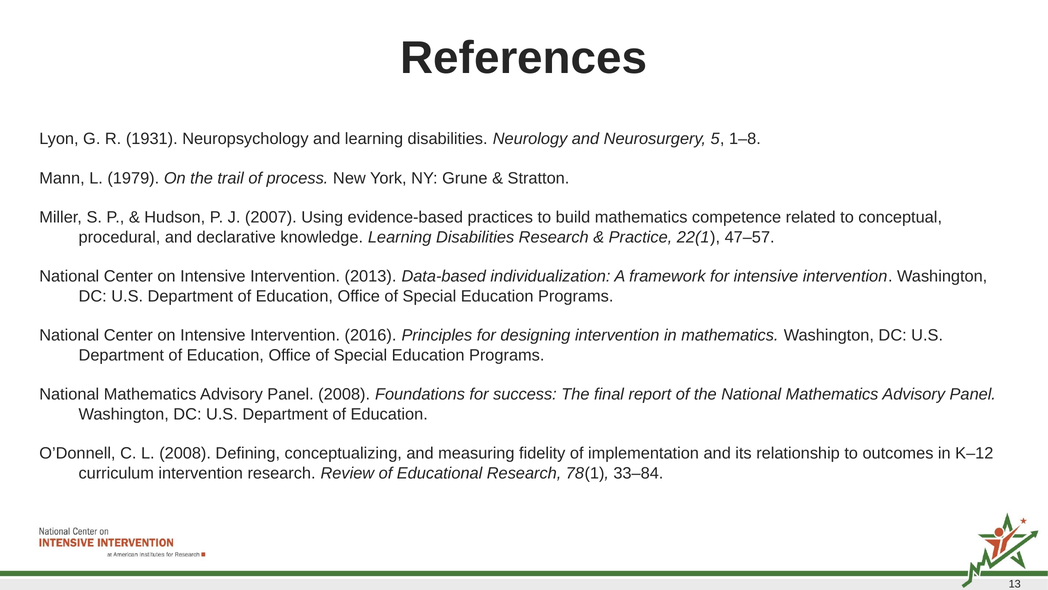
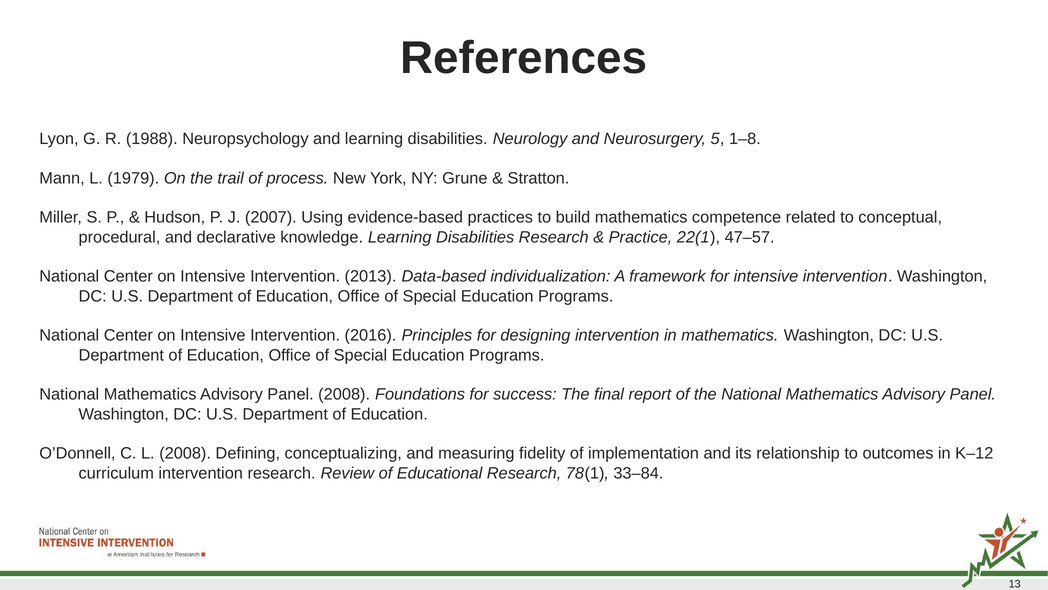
1931: 1931 -> 1988 (152, 139)
